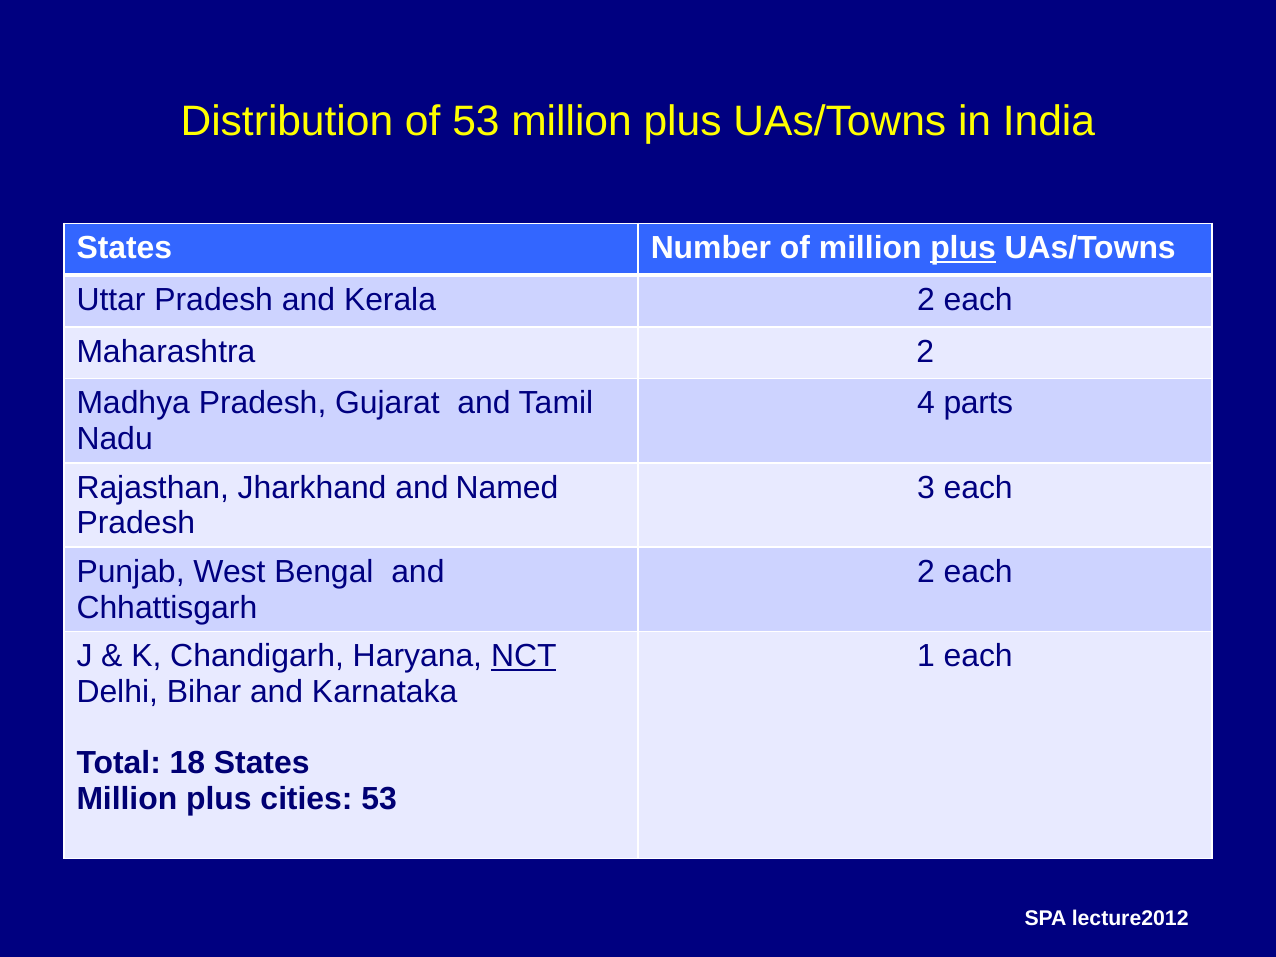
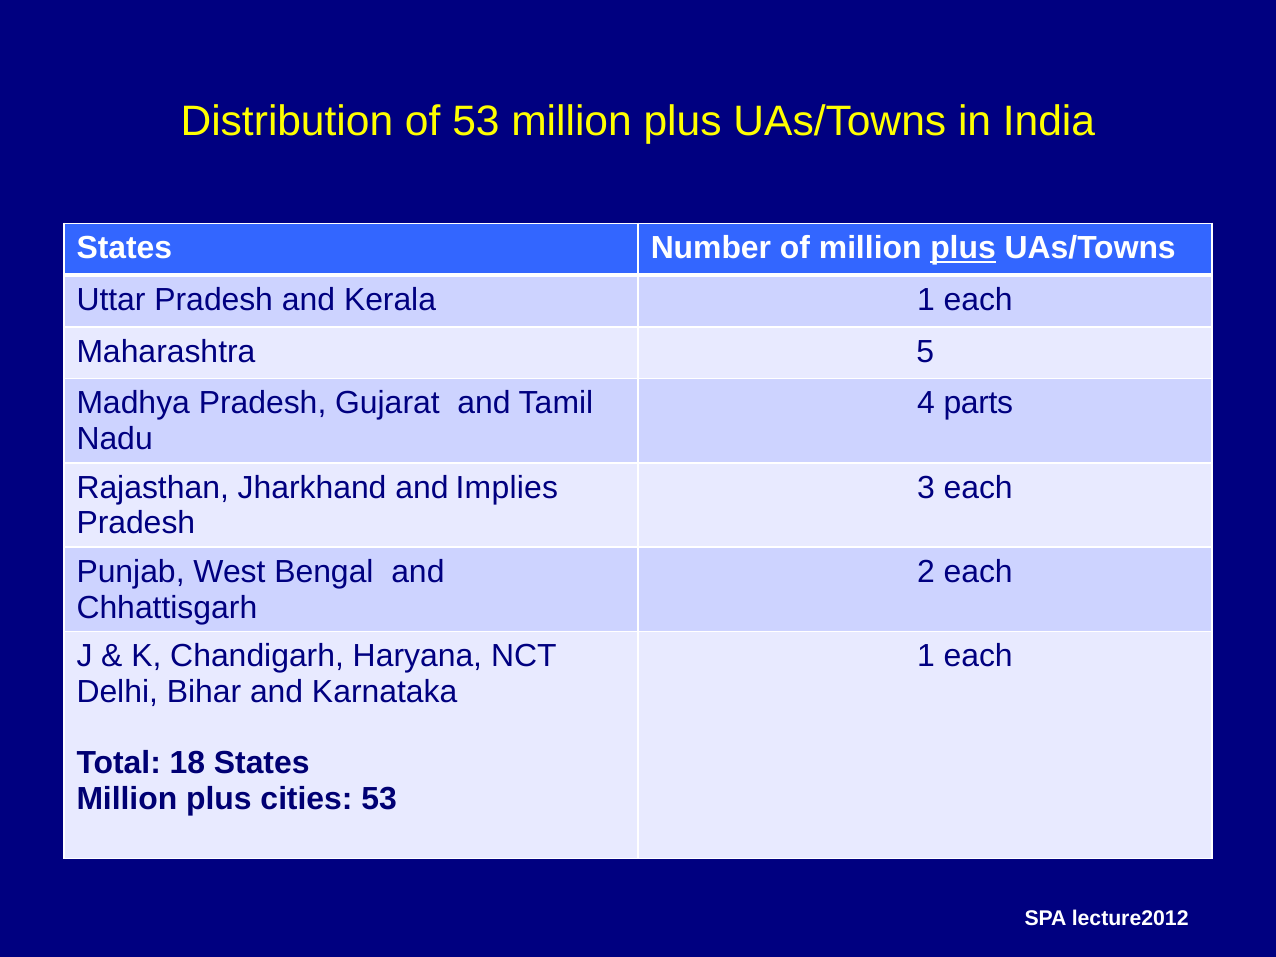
Kerala 2: 2 -> 1 (926, 300)
Maharashtra 2: 2 -> 5 (925, 352)
Named: Named -> Implies (507, 488)
NCT underline: present -> none (524, 656)
